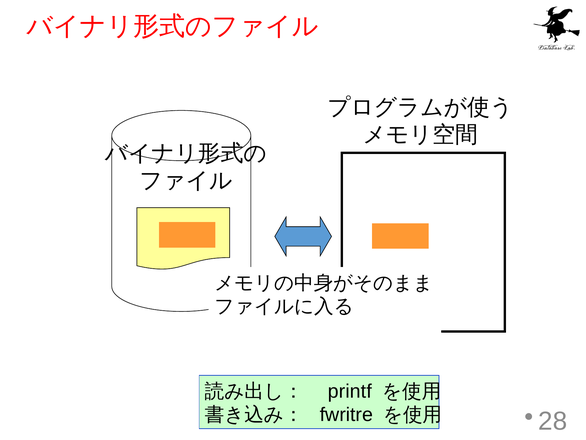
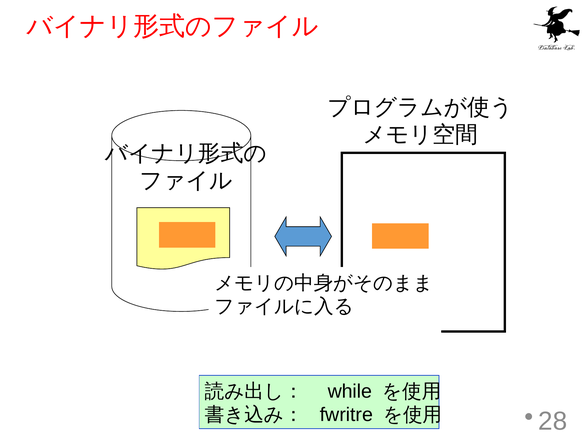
printf: printf -> while (350, 391)
